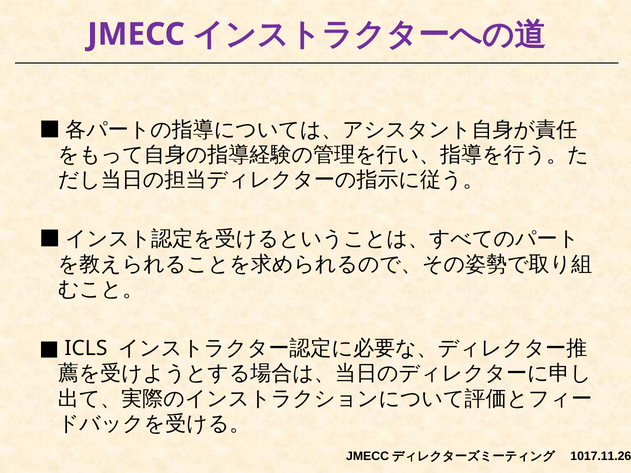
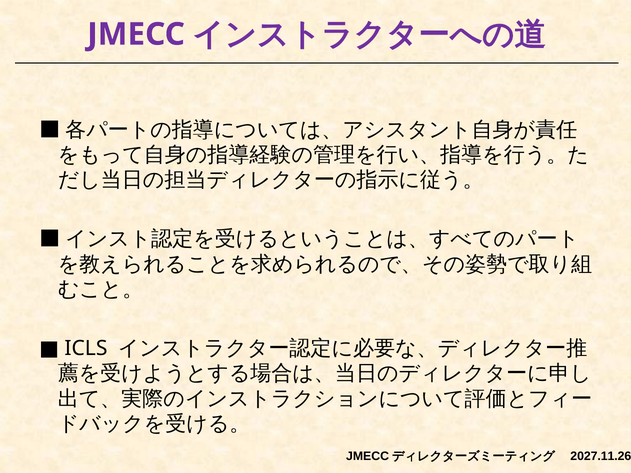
1017.11.26: 1017.11.26 -> 2027.11.26 (601, 456)
